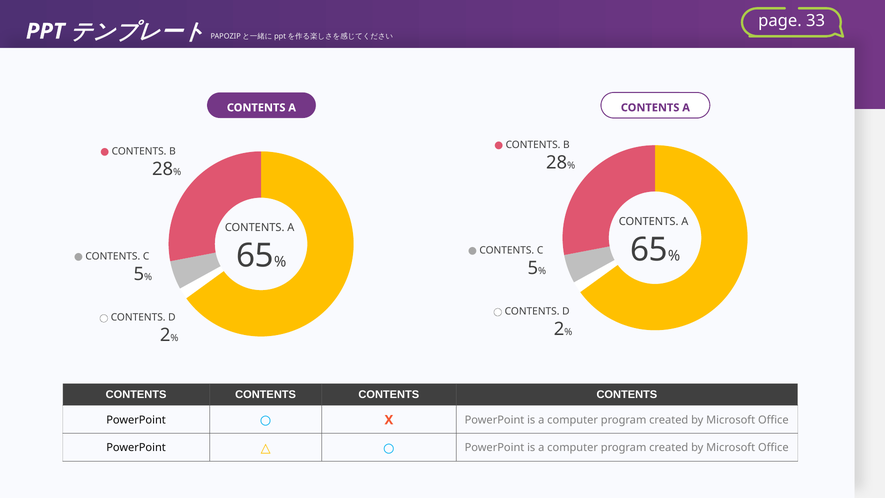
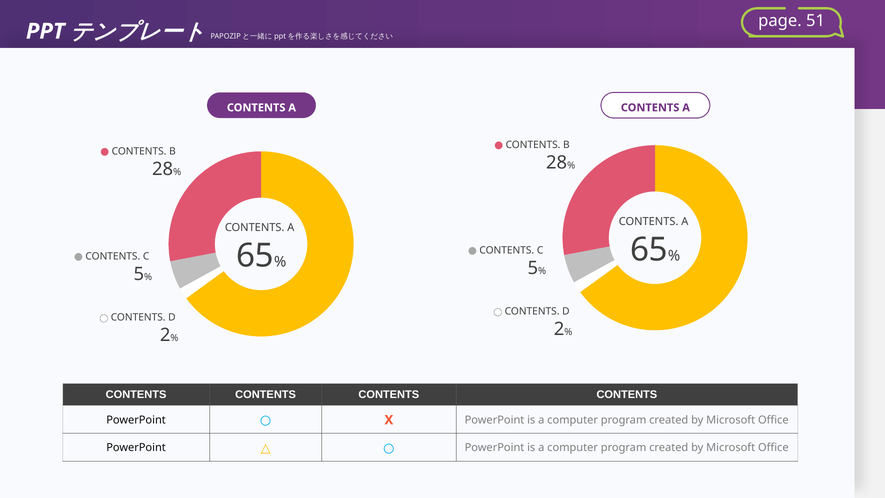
33: 33 -> 51 (816, 21)
